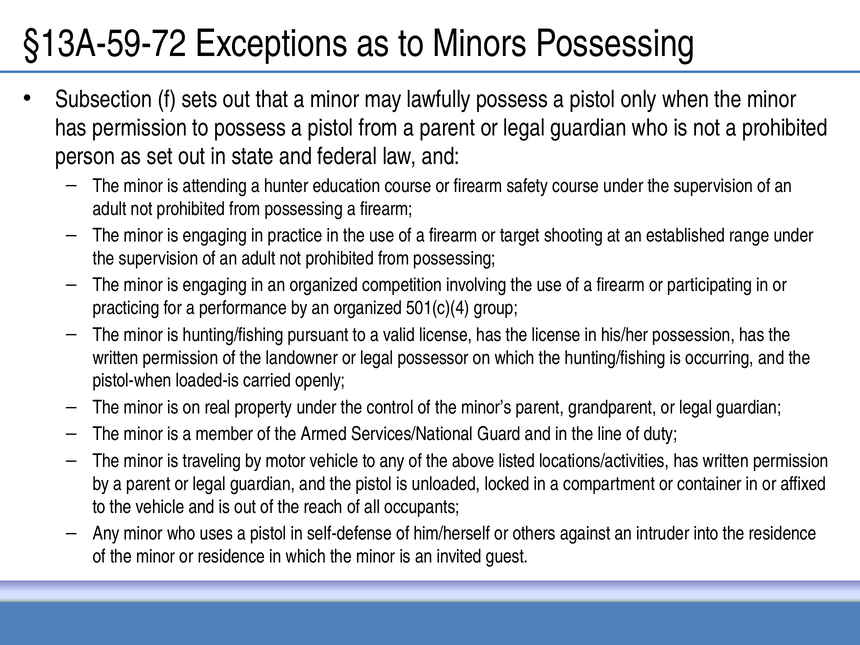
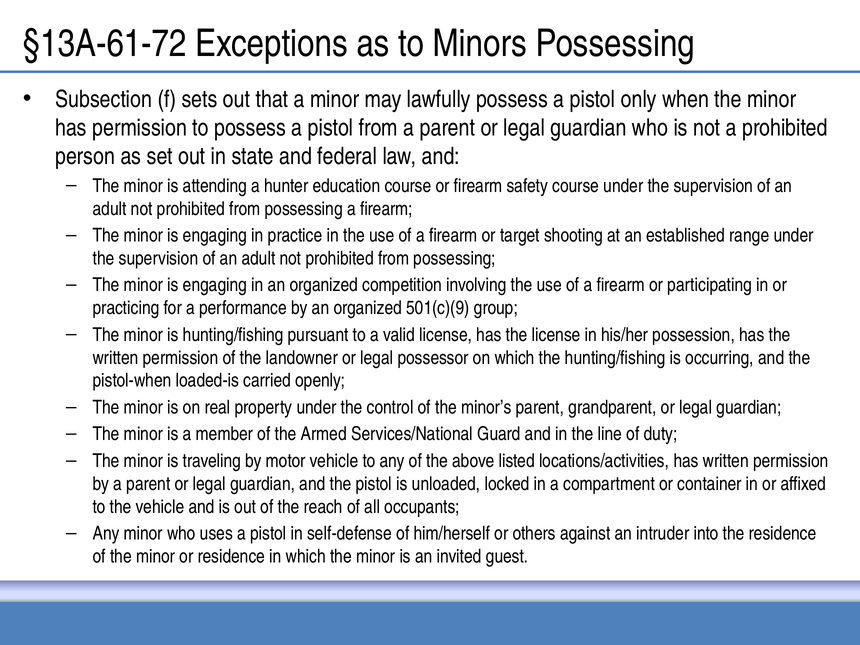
§13A-59-72: §13A-59-72 -> §13A-61-72 (105, 43)
501(c)(4: 501(c)(4 -> 501(c)(9 (438, 308)
